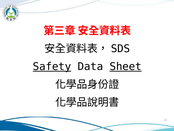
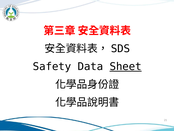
Safety underline: present -> none (52, 66)
